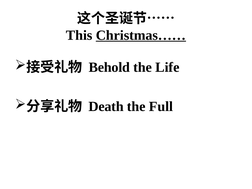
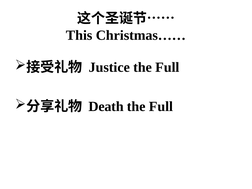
Christmas…… underline: present -> none (141, 35)
Behold: Behold -> Justice (109, 67)
Life: Life -> Full (167, 67)
